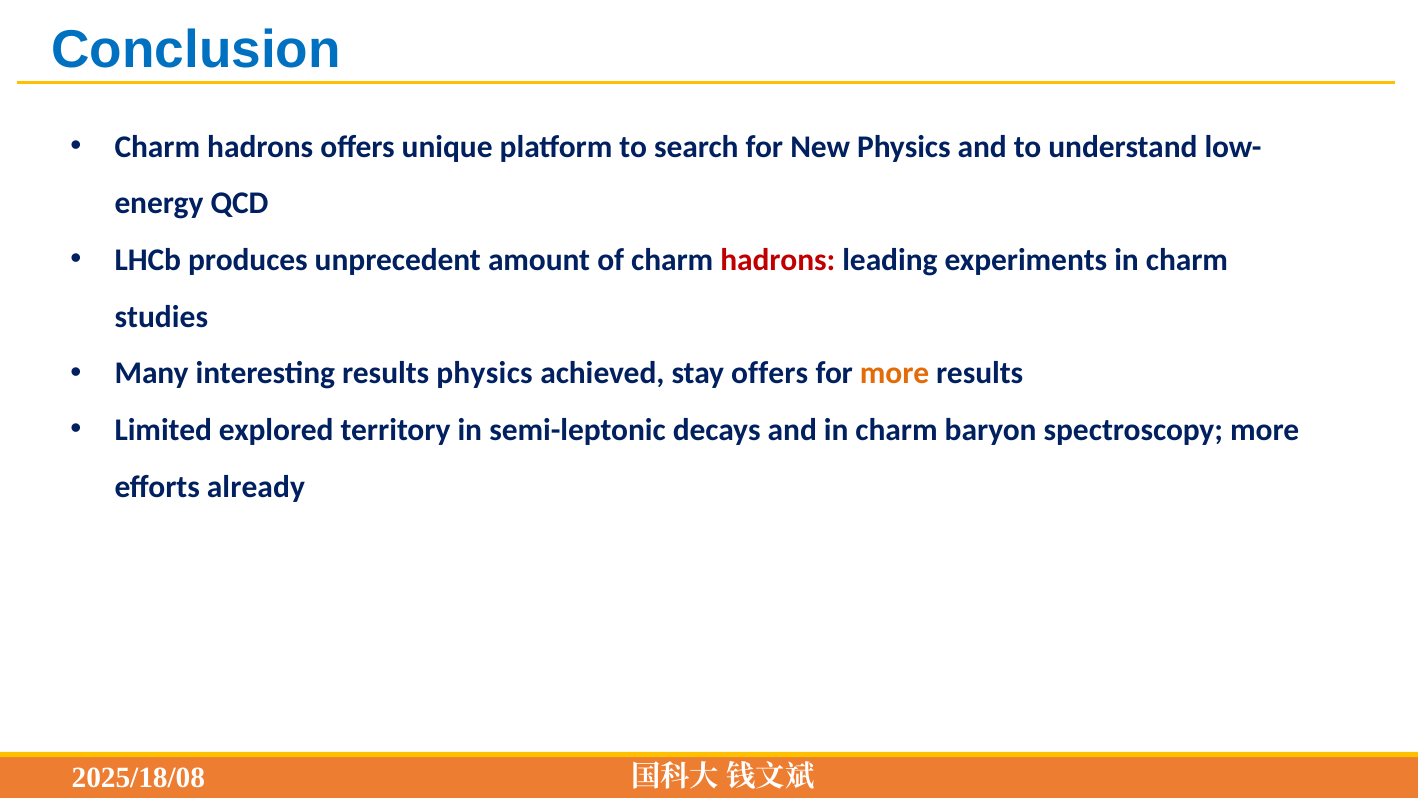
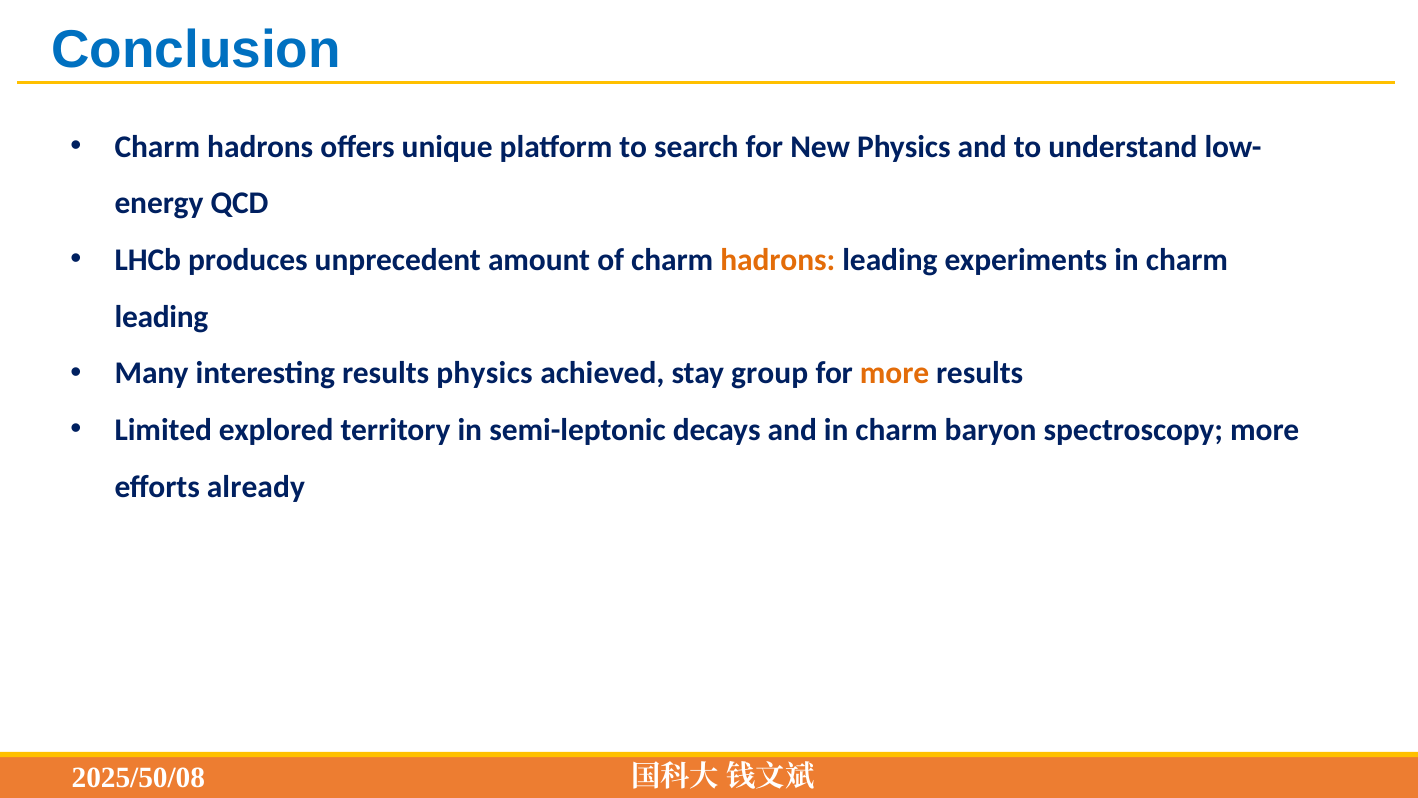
hadrons colour: red -> orange (778, 260)
studies: studies -> leading (161, 317)
stay offers: offers -> group (770, 373)
2025/18/08: 2025/18/08 -> 2025/50/08 (138, 778)
